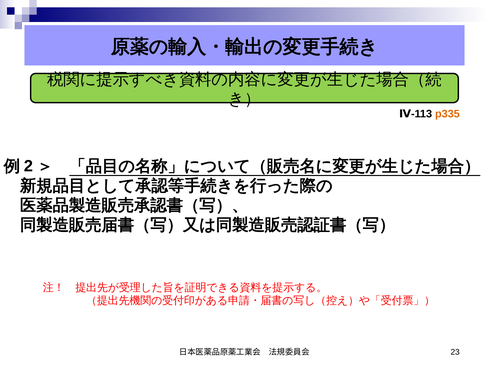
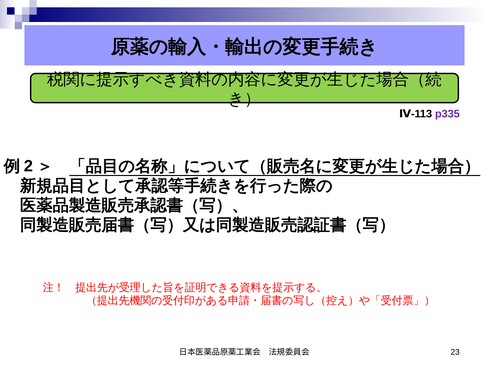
p335 colour: orange -> purple (447, 114)
